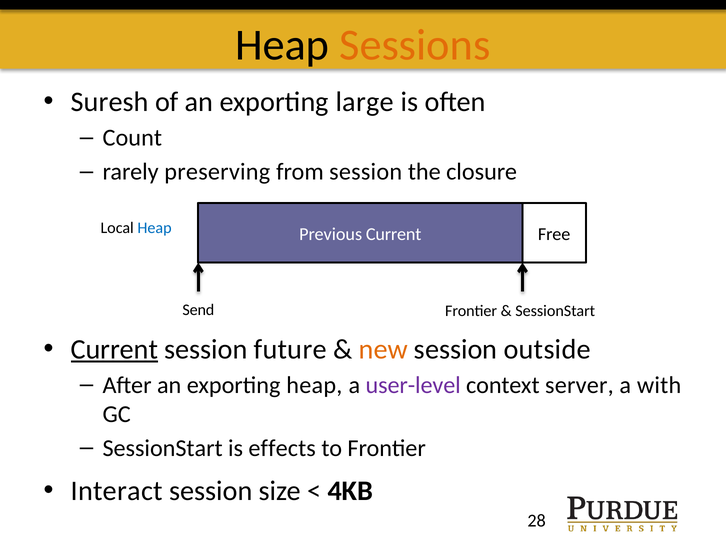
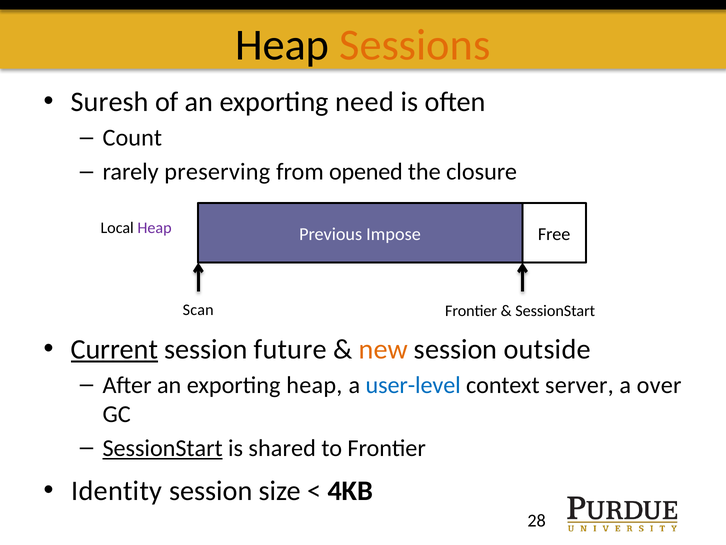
large: large -> need (365, 102)
from session: session -> opened (366, 172)
Heap colour: blue -> purple (155, 228)
Previous Current: Current -> Impose (394, 234)
Send: Send -> Scan (198, 309)
user-level colour: purple -> blue (413, 385)
with: with -> over (659, 385)
SessionStart underline: none -> present (163, 448)
effects: effects -> shared (282, 448)
Interact: Interact -> Identity (117, 491)
